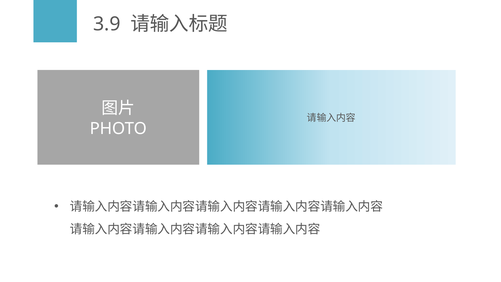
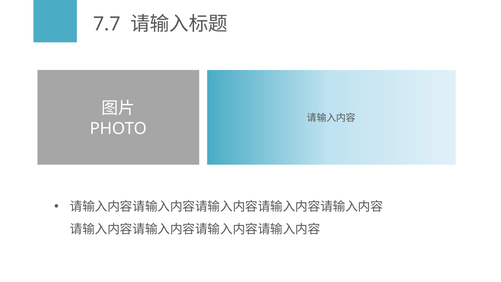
3.9: 3.9 -> 7.7 (107, 24)
